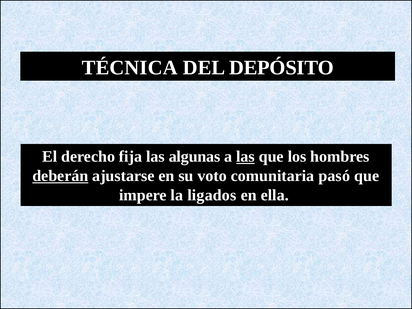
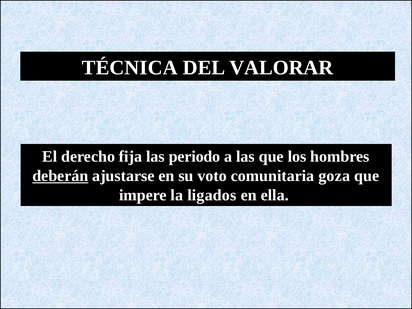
DEPÓSITO: DEPÓSITO -> VALORAR (281, 68)
algunas: algunas -> periodo (195, 157)
las underline: present -> none (246, 157)
pasó: pasó -> goza (334, 176)
